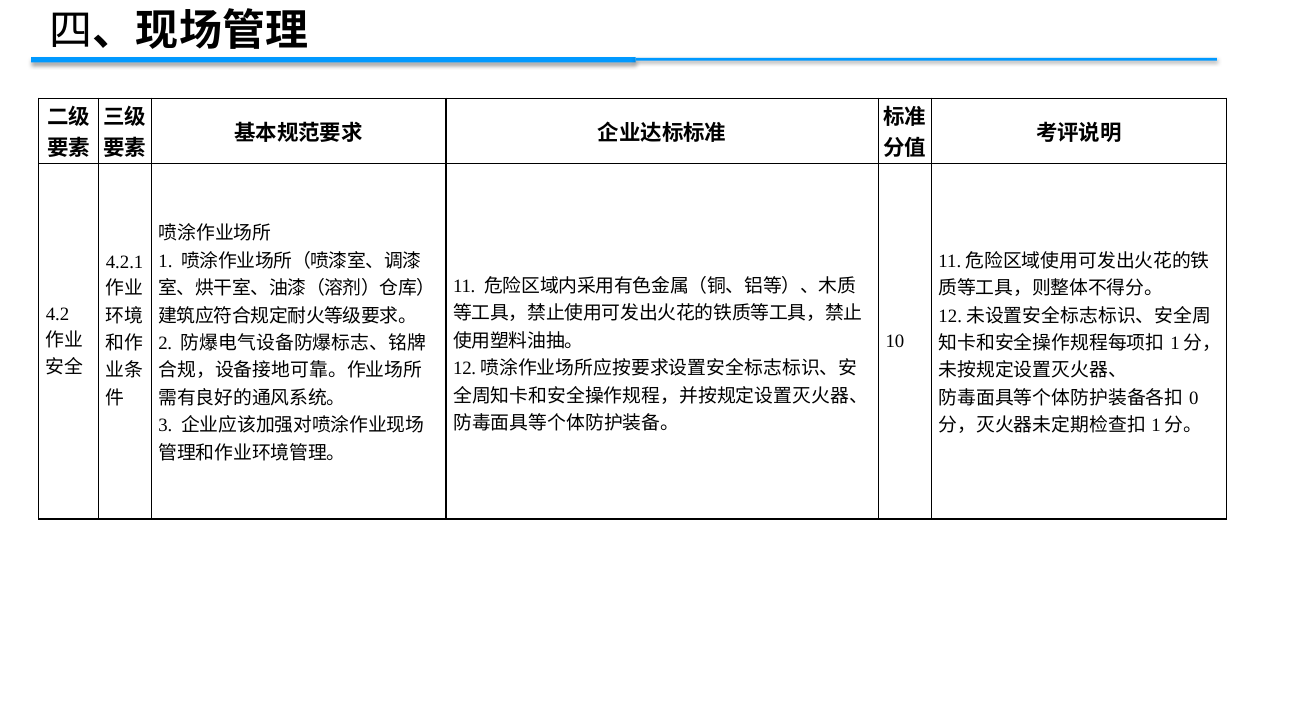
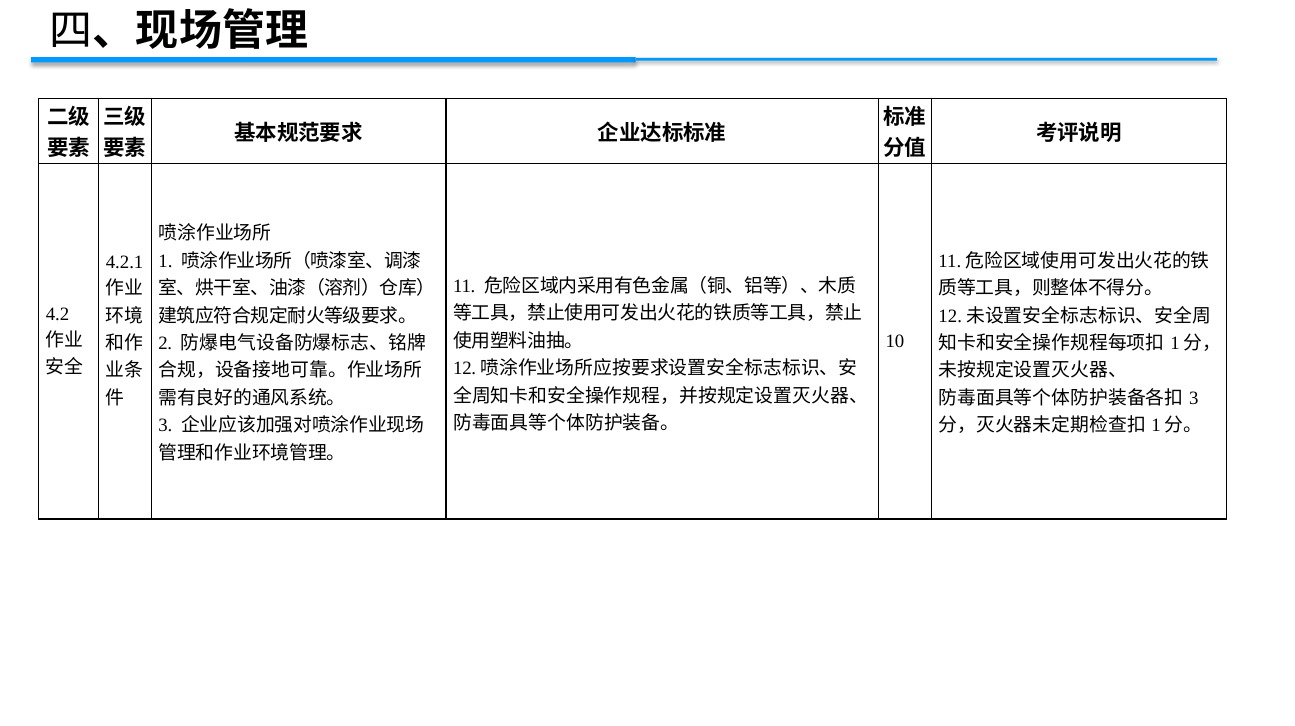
0: 0 -> 3 (1194, 398)
